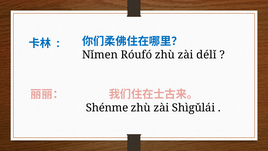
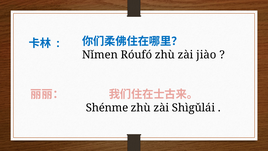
délǐ: délǐ -> jiào (206, 55)
